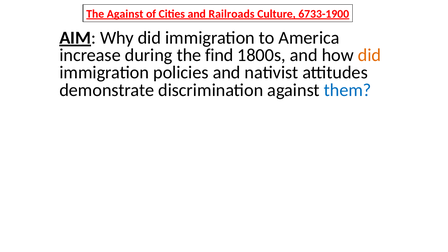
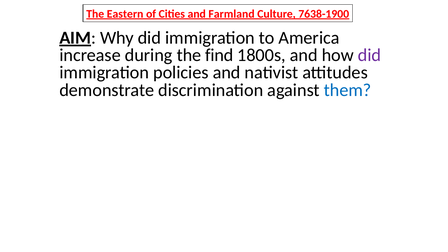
The Against: Against -> Eastern (125, 14)
Railroads: Railroads -> Farmland (232, 14)
6733-1900: 6733-1900 -> 7638-1900 (324, 14)
did colour: orange -> purple (370, 55)
